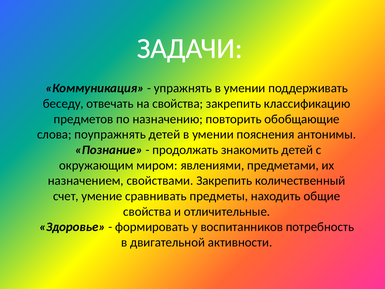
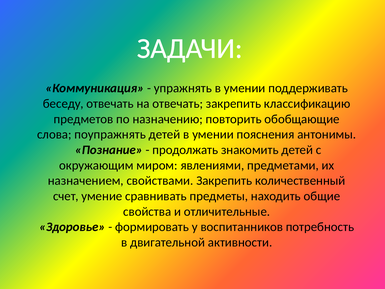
на свойства: свойства -> отвечать (178, 104)
